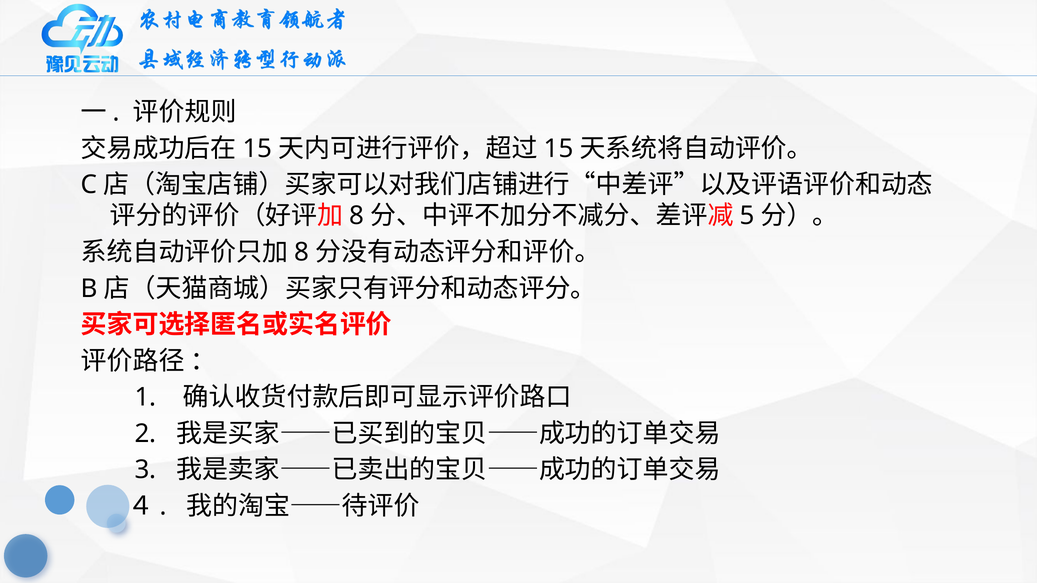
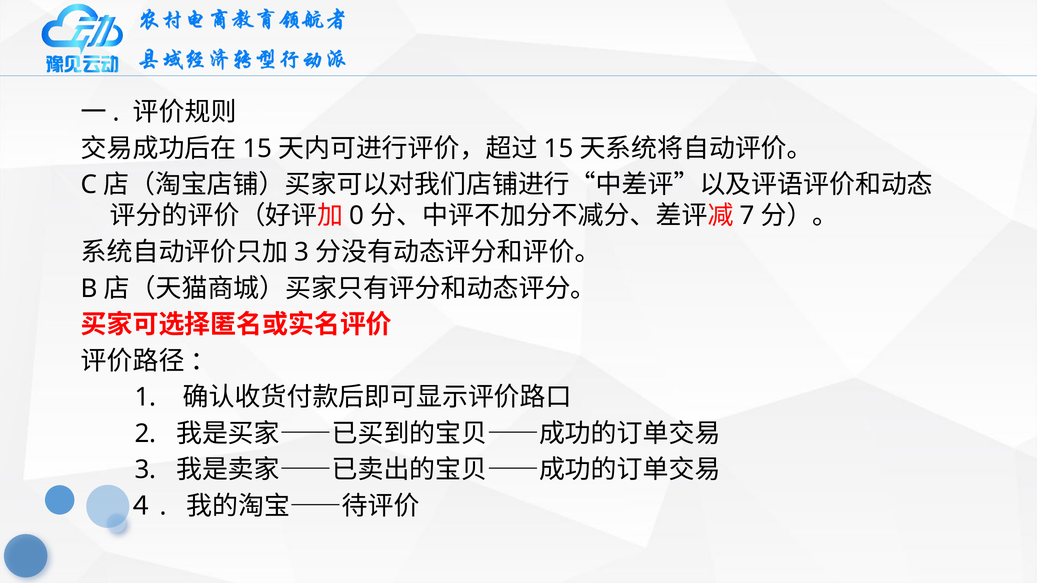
8: 8 -> 0 (357, 216)
5: 5 -> 7 (747, 216)
8: 8 -> 3 (302, 252)
